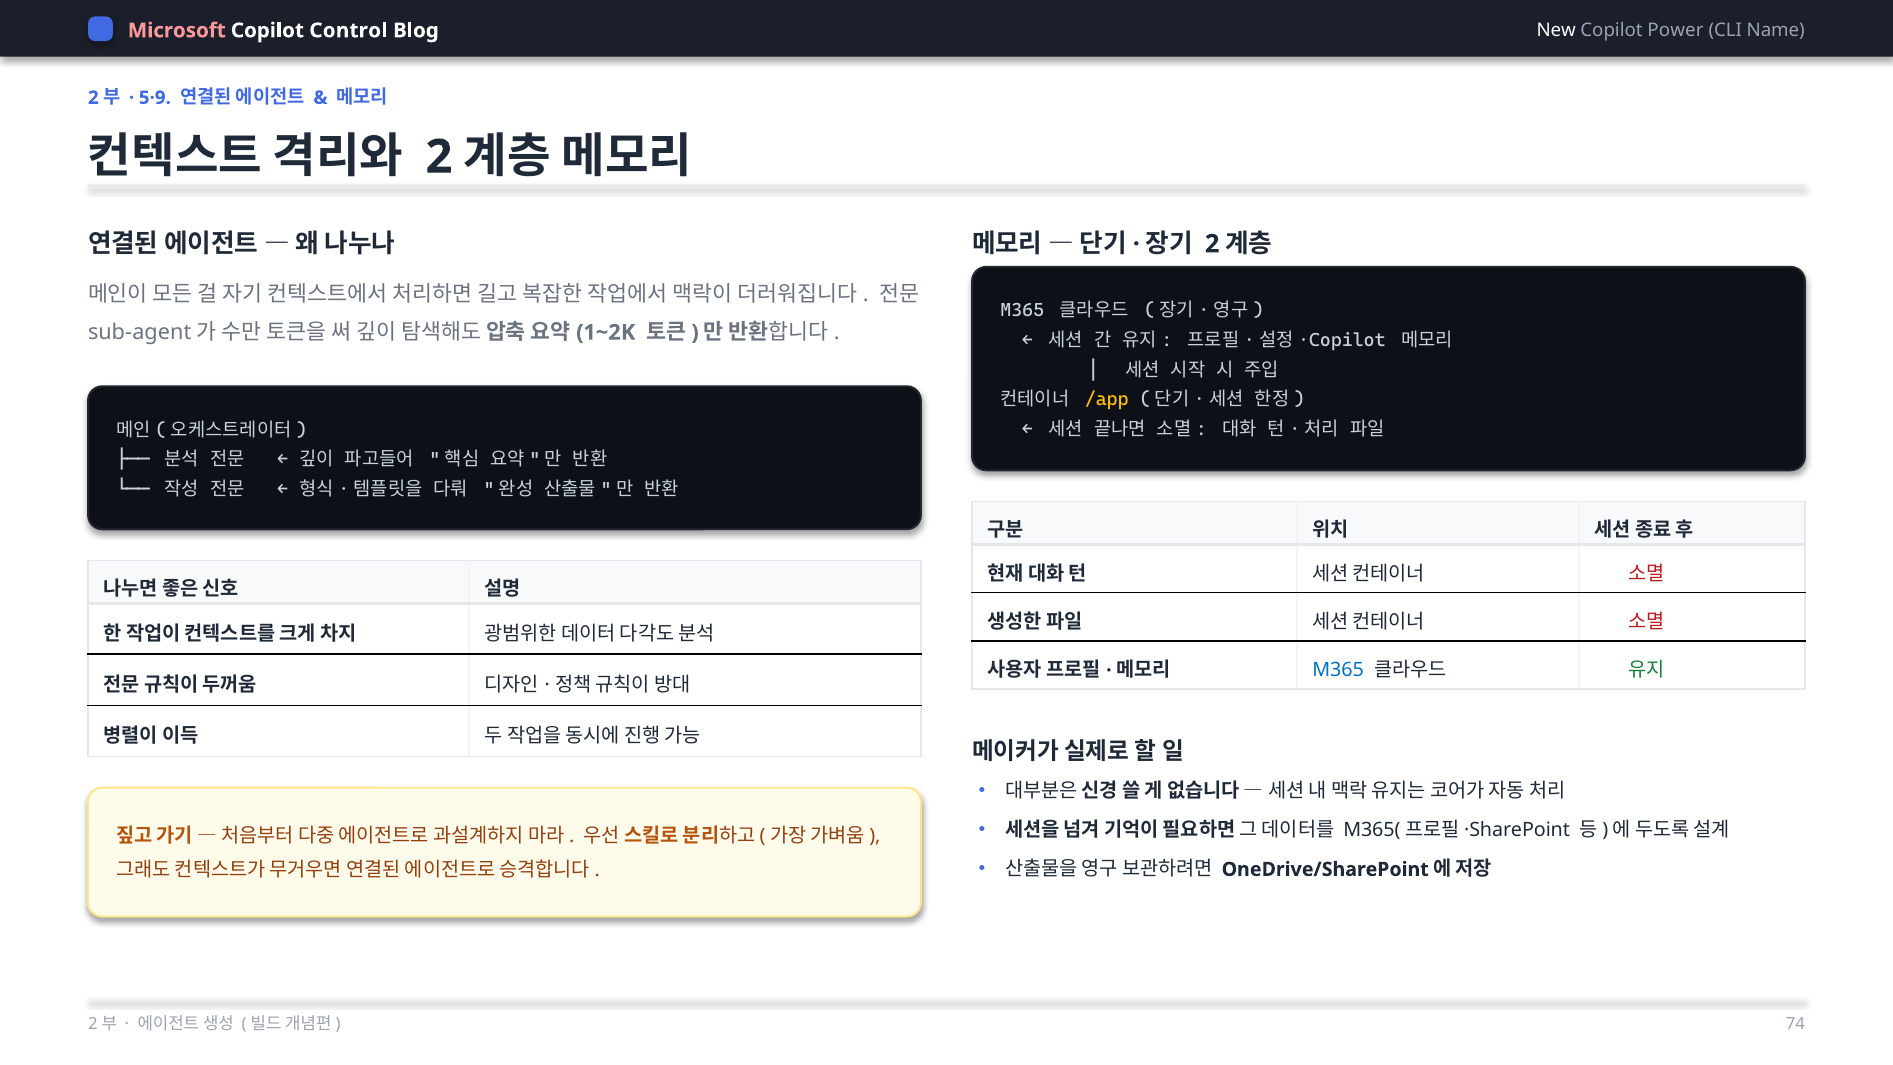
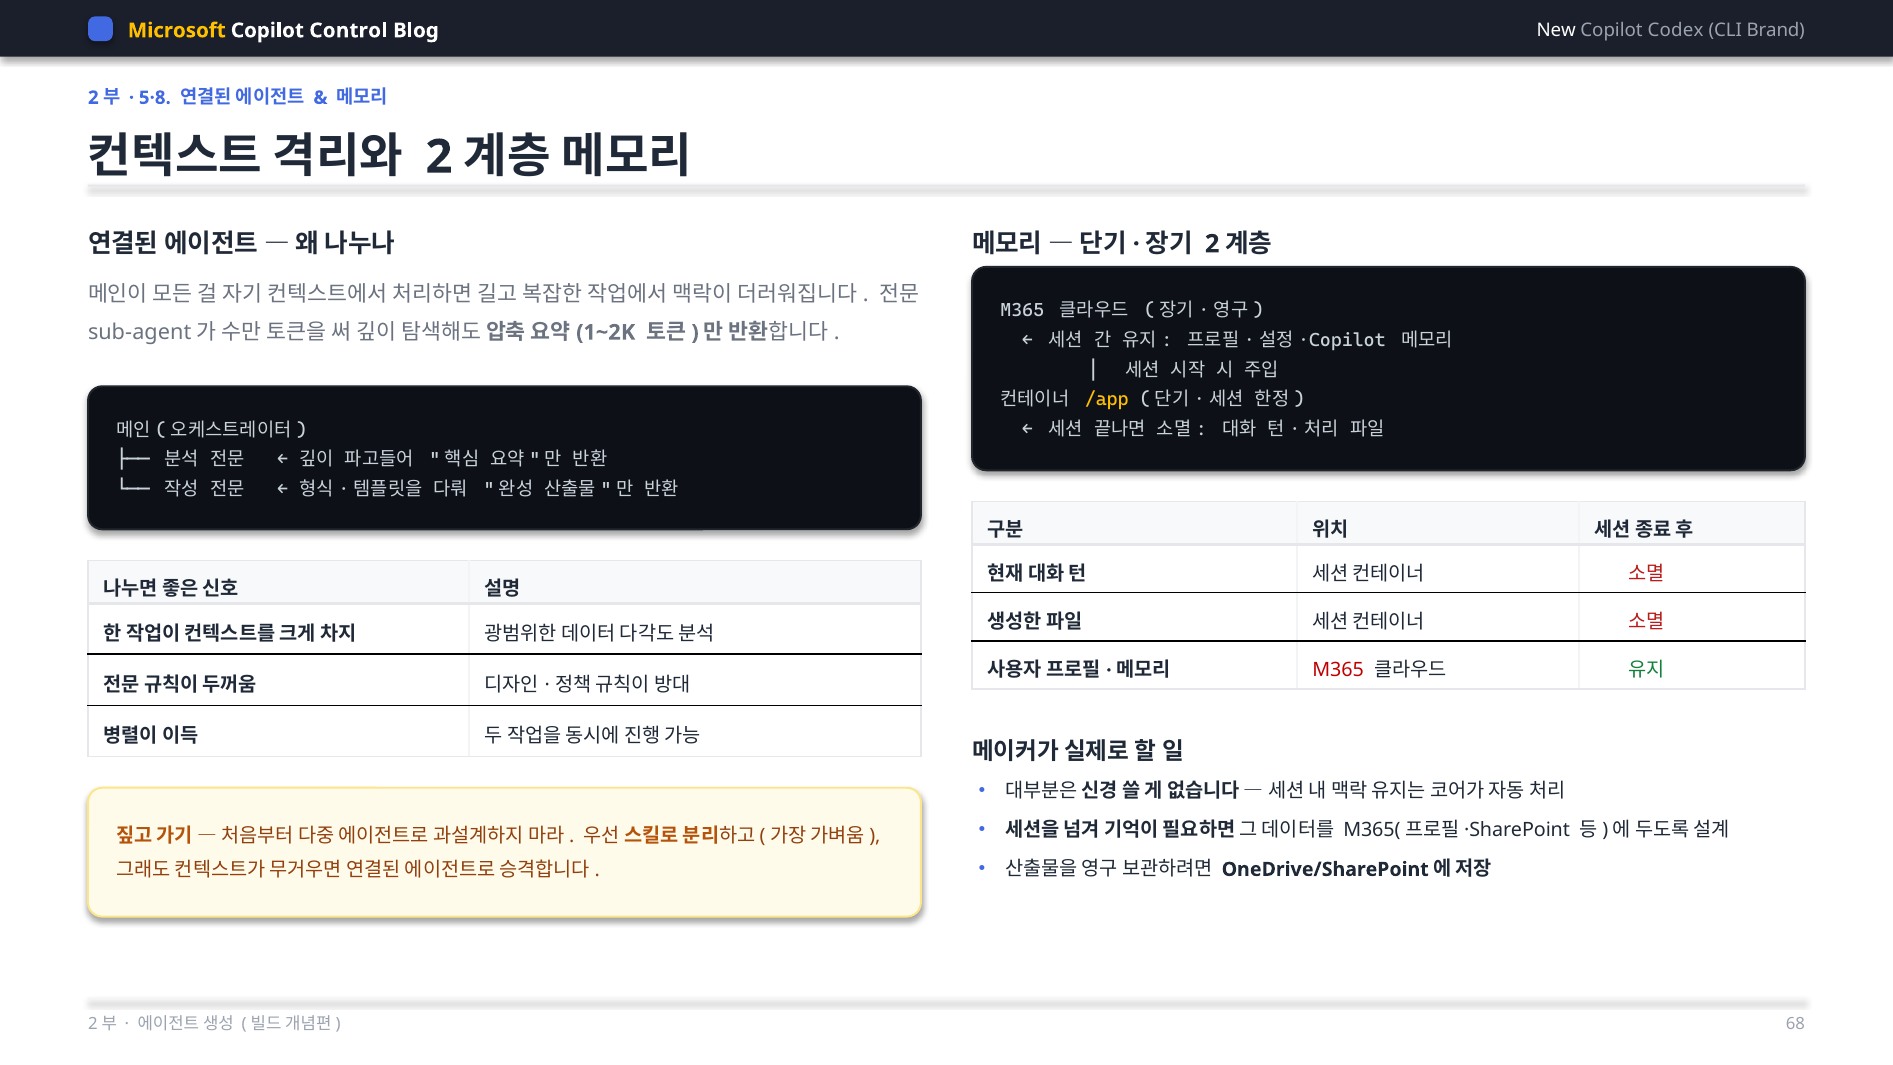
Microsoft colour: pink -> yellow (177, 31)
Power: Power -> Codex (1676, 30)
Name: Name -> Brand (1776, 30)
5·9: 5·9 -> 5·8 (155, 98)
M365 colour: blue -> red (1338, 670)
74: 74 -> 68 (1795, 1023)
